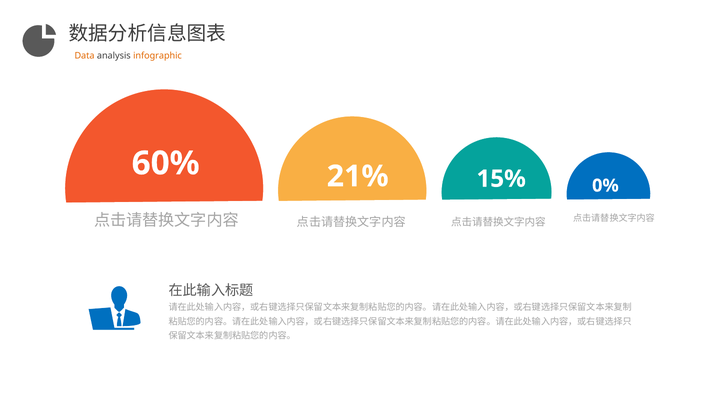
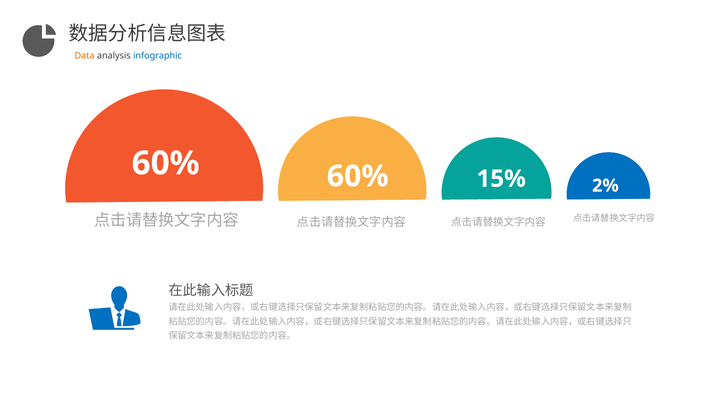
infographic colour: orange -> blue (157, 56)
60% 21%: 21% -> 60% (358, 176)
0%: 0% -> 2% (605, 186)
